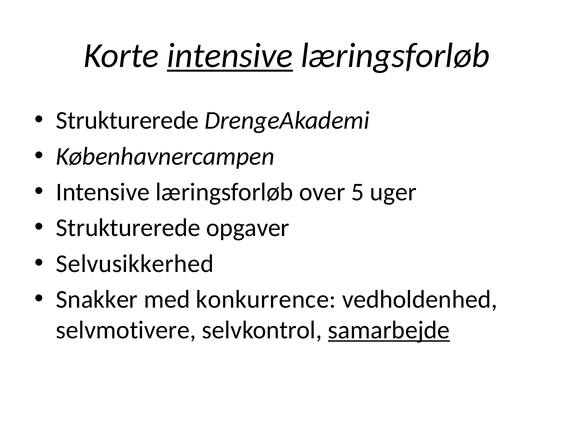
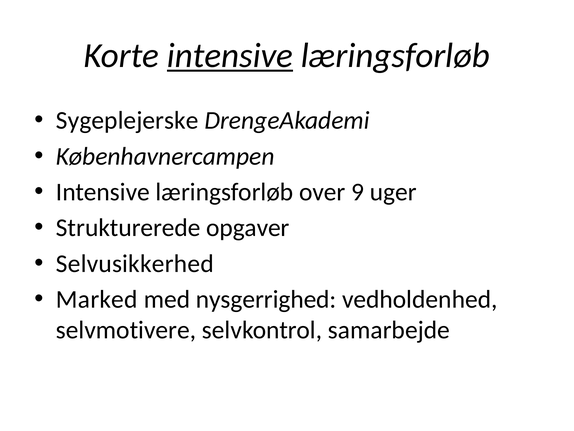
Strukturerede: Strukturerede -> Sygeplejerske (127, 120)
5: 5 -> 9 (358, 192)
Snakker: Snakker -> Marked (97, 299)
konkurrence: konkurrence -> nysgerrighed (266, 299)
samarbejde underline: present -> none (389, 330)
